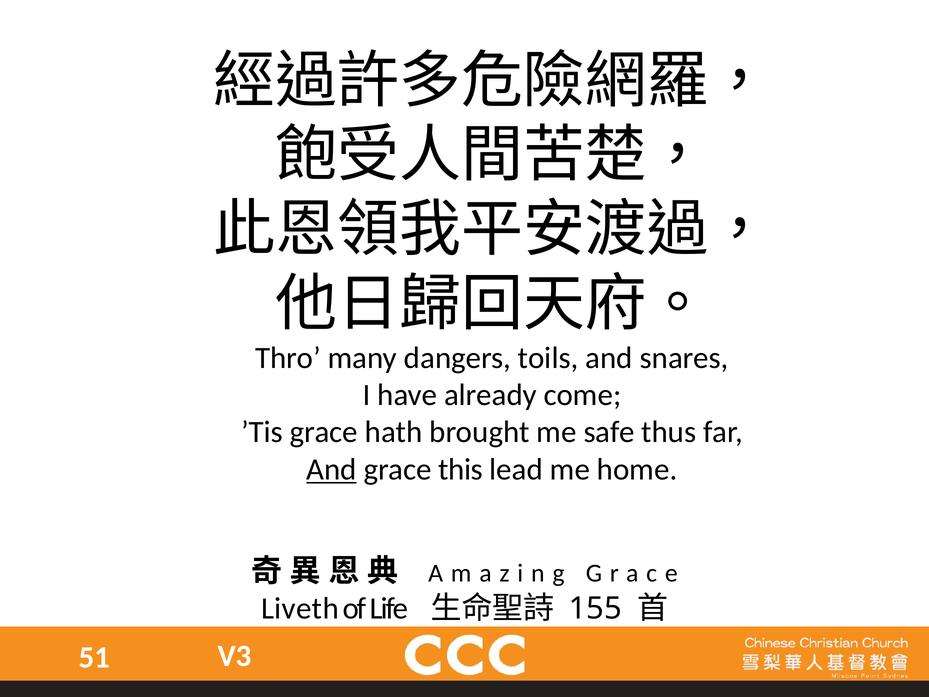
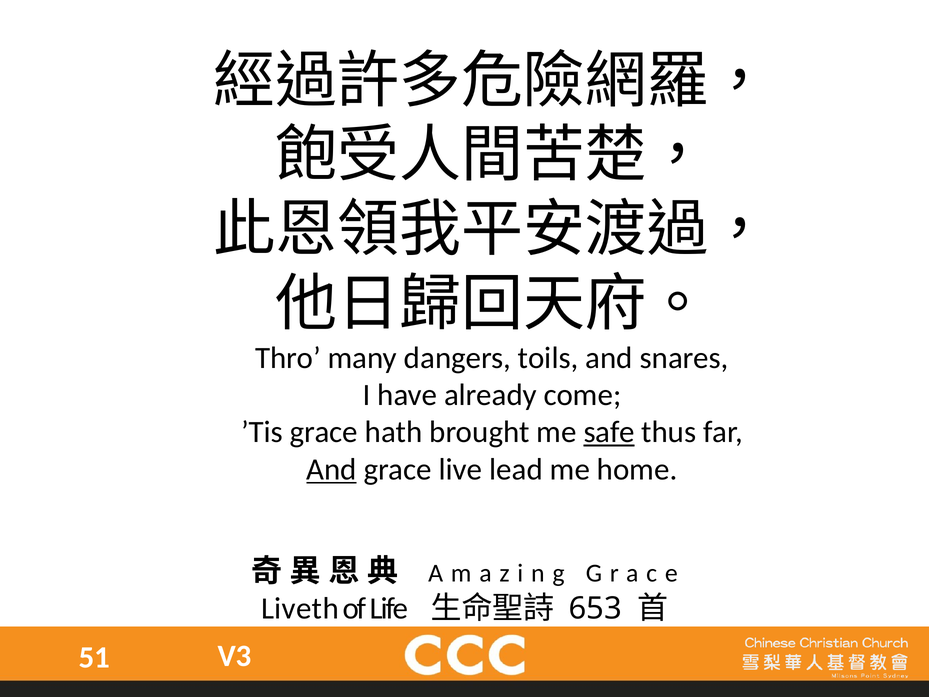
safe underline: none -> present (609, 432)
this: this -> live (460, 469)
155: 155 -> 653 (595, 608)
